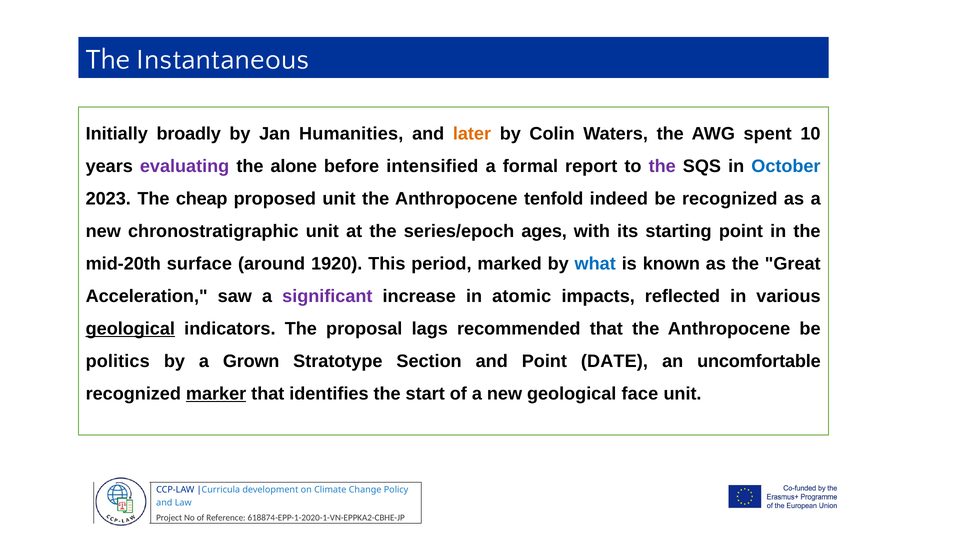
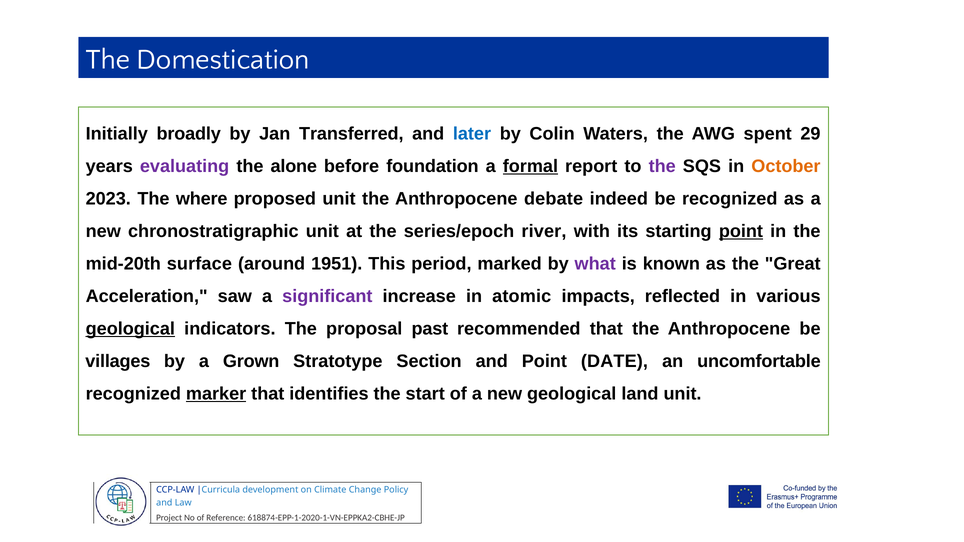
Instantaneous: Instantaneous -> Domestication (223, 59)
Humanities: Humanities -> Transferred (351, 134)
later colour: orange -> blue (472, 134)
10: 10 -> 29 (810, 134)
intensified: intensified -> foundation (432, 166)
formal underline: none -> present (530, 166)
October colour: blue -> orange (786, 166)
cheap: cheap -> where (202, 199)
tenfold: tenfold -> debate (554, 199)
ages: ages -> river (544, 231)
point underline: none -> present (741, 231)
1920: 1920 -> 1951 (337, 264)
what colour: blue -> purple (595, 264)
lags: lags -> past (430, 329)
politics: politics -> villages (118, 362)
face: face -> land (640, 394)
